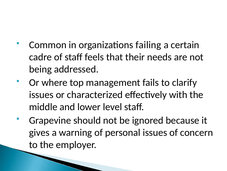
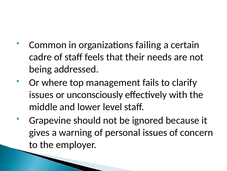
characterized: characterized -> unconsciously (95, 94)
